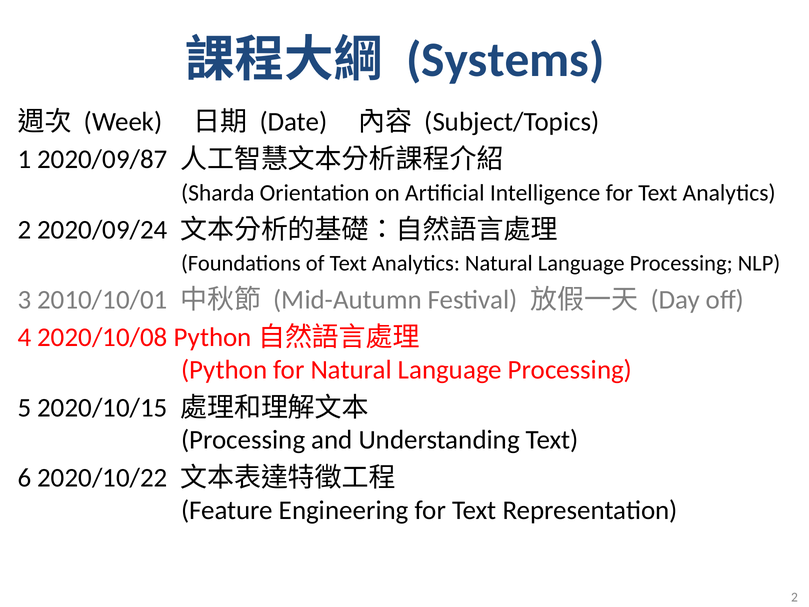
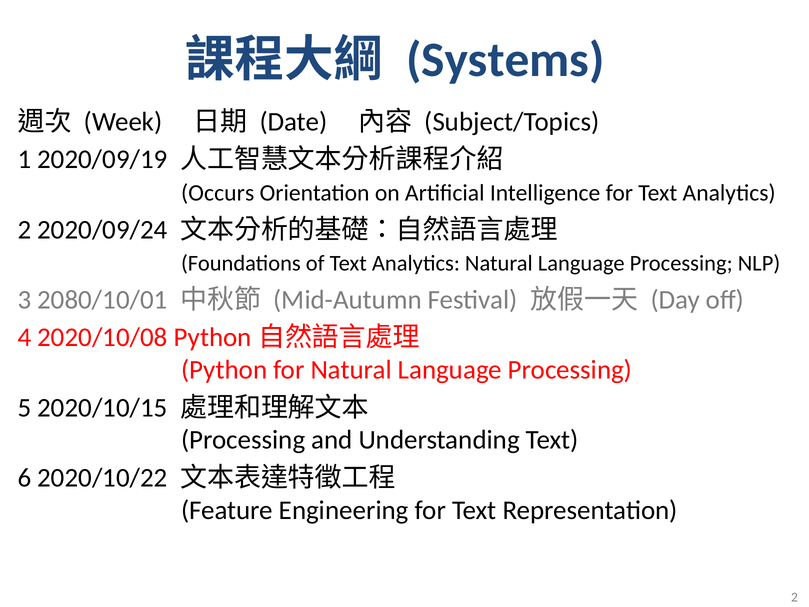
2020/09/87: 2020/09/87 -> 2020/09/19 (102, 159)
Sharda: Sharda -> Occurs (218, 193)
2010/10/01: 2010/10/01 -> 2080/10/01 (102, 300)
